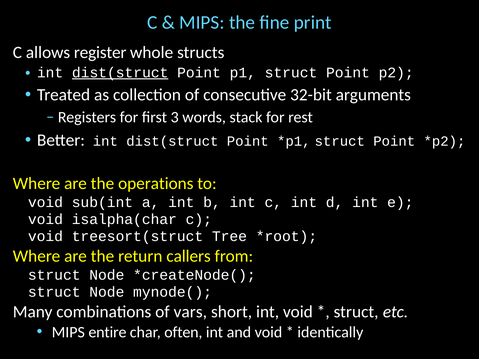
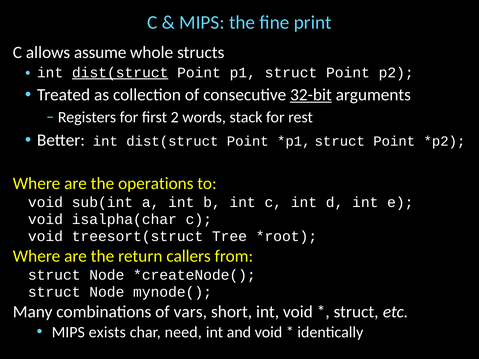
register: register -> assume (100, 53)
32-bit underline: none -> present (311, 95)
3: 3 -> 2 (175, 117)
entire: entire -> exists (107, 333)
often: often -> need (183, 333)
